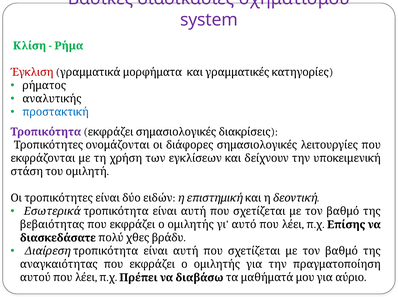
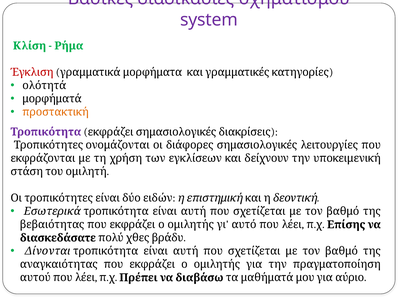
ρήματος: ρήματος -> ολότητά (44, 86)
αναλυτικής: αναλυτικής -> μορφήματά (52, 99)
προστακτική colour: blue -> orange (56, 112)
Διαίρεση: Διαίρεση -> Δίνονται (48, 252)
